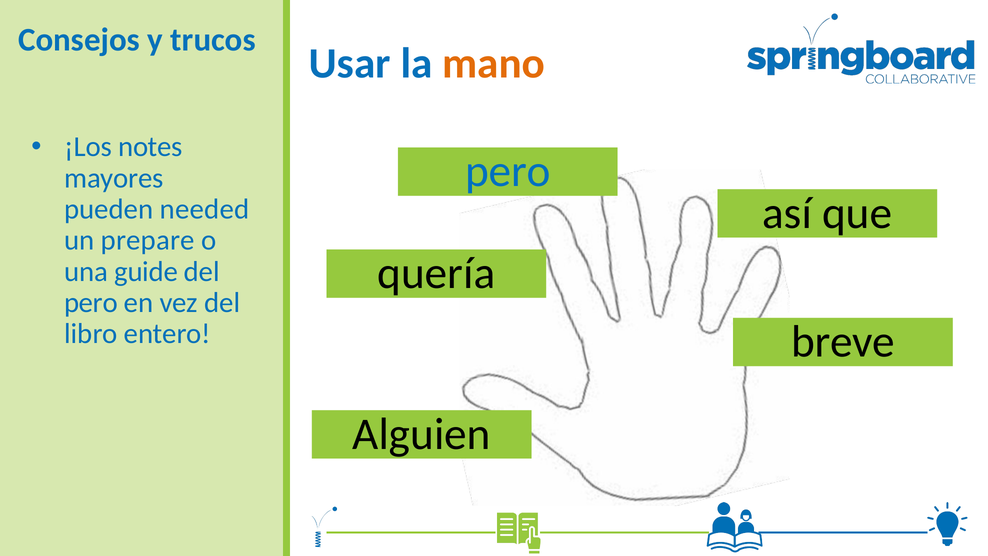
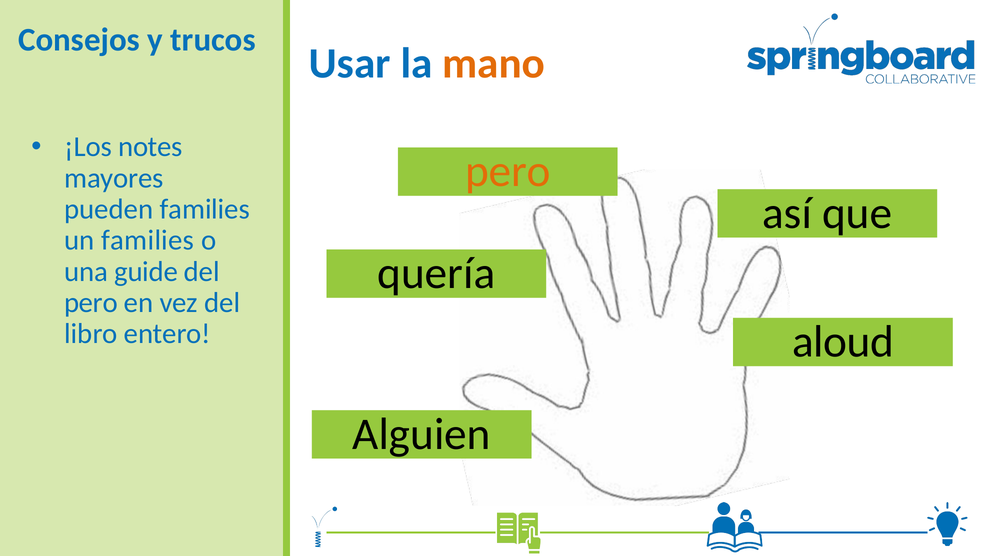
pero colour: blue -> orange (508, 171)
pueden needed: needed -> families (205, 209)
un prepare: prepare -> families (148, 240)
breve: breve -> aloud (843, 342)
